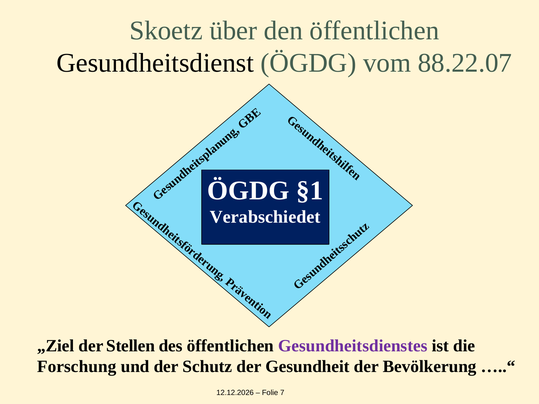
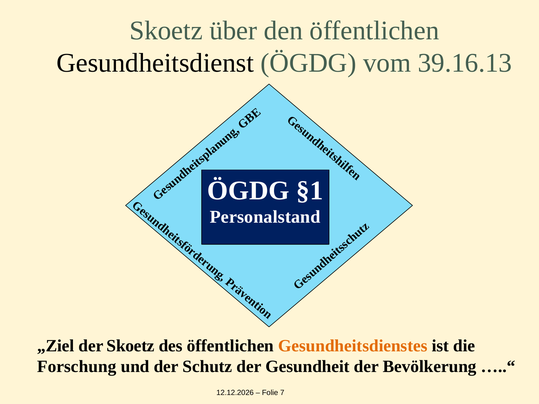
88.22.07: 88.22.07 -> 39.16.13 (465, 63)
Verabschiedet: Verabschiedet -> Personalstand (265, 217)
der Stellen: Stellen -> Skoetz (131, 346)
Gesundheitsdienstes colour: purple -> orange (353, 346)
